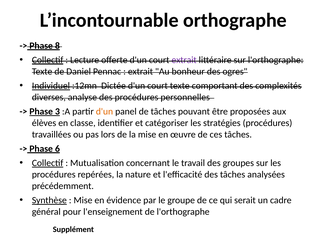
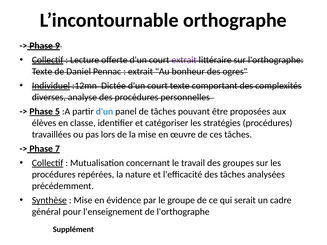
8: 8 -> 9 (57, 46)
3: 3 -> 5 (57, 112)
d'un colour: orange -> blue (104, 112)
6: 6 -> 7 (57, 149)
